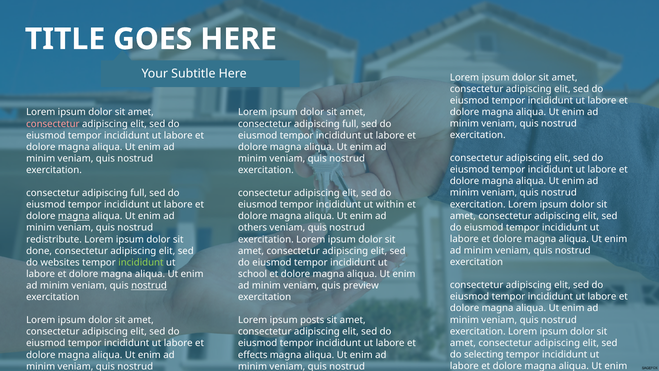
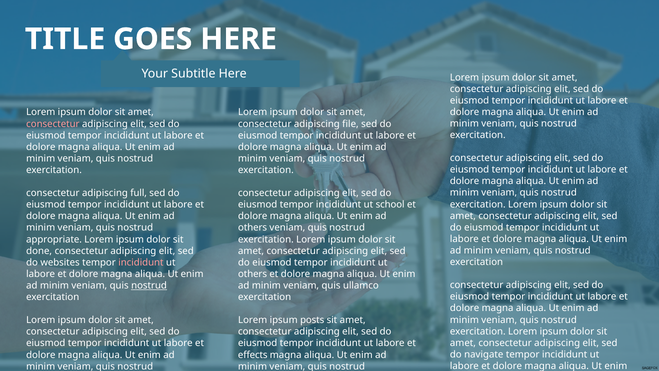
full: full -> file (350, 124)
within: within -> school (390, 205)
magna underline: present -> none (74, 216)
redistribute: redistribute -> appropriate (54, 239)
incididunt colour: light green -> pink (141, 262)
school: school -> others (253, 274)
preview: preview -> ullamco (361, 285)
selecting: selecting -> navigate (484, 354)
